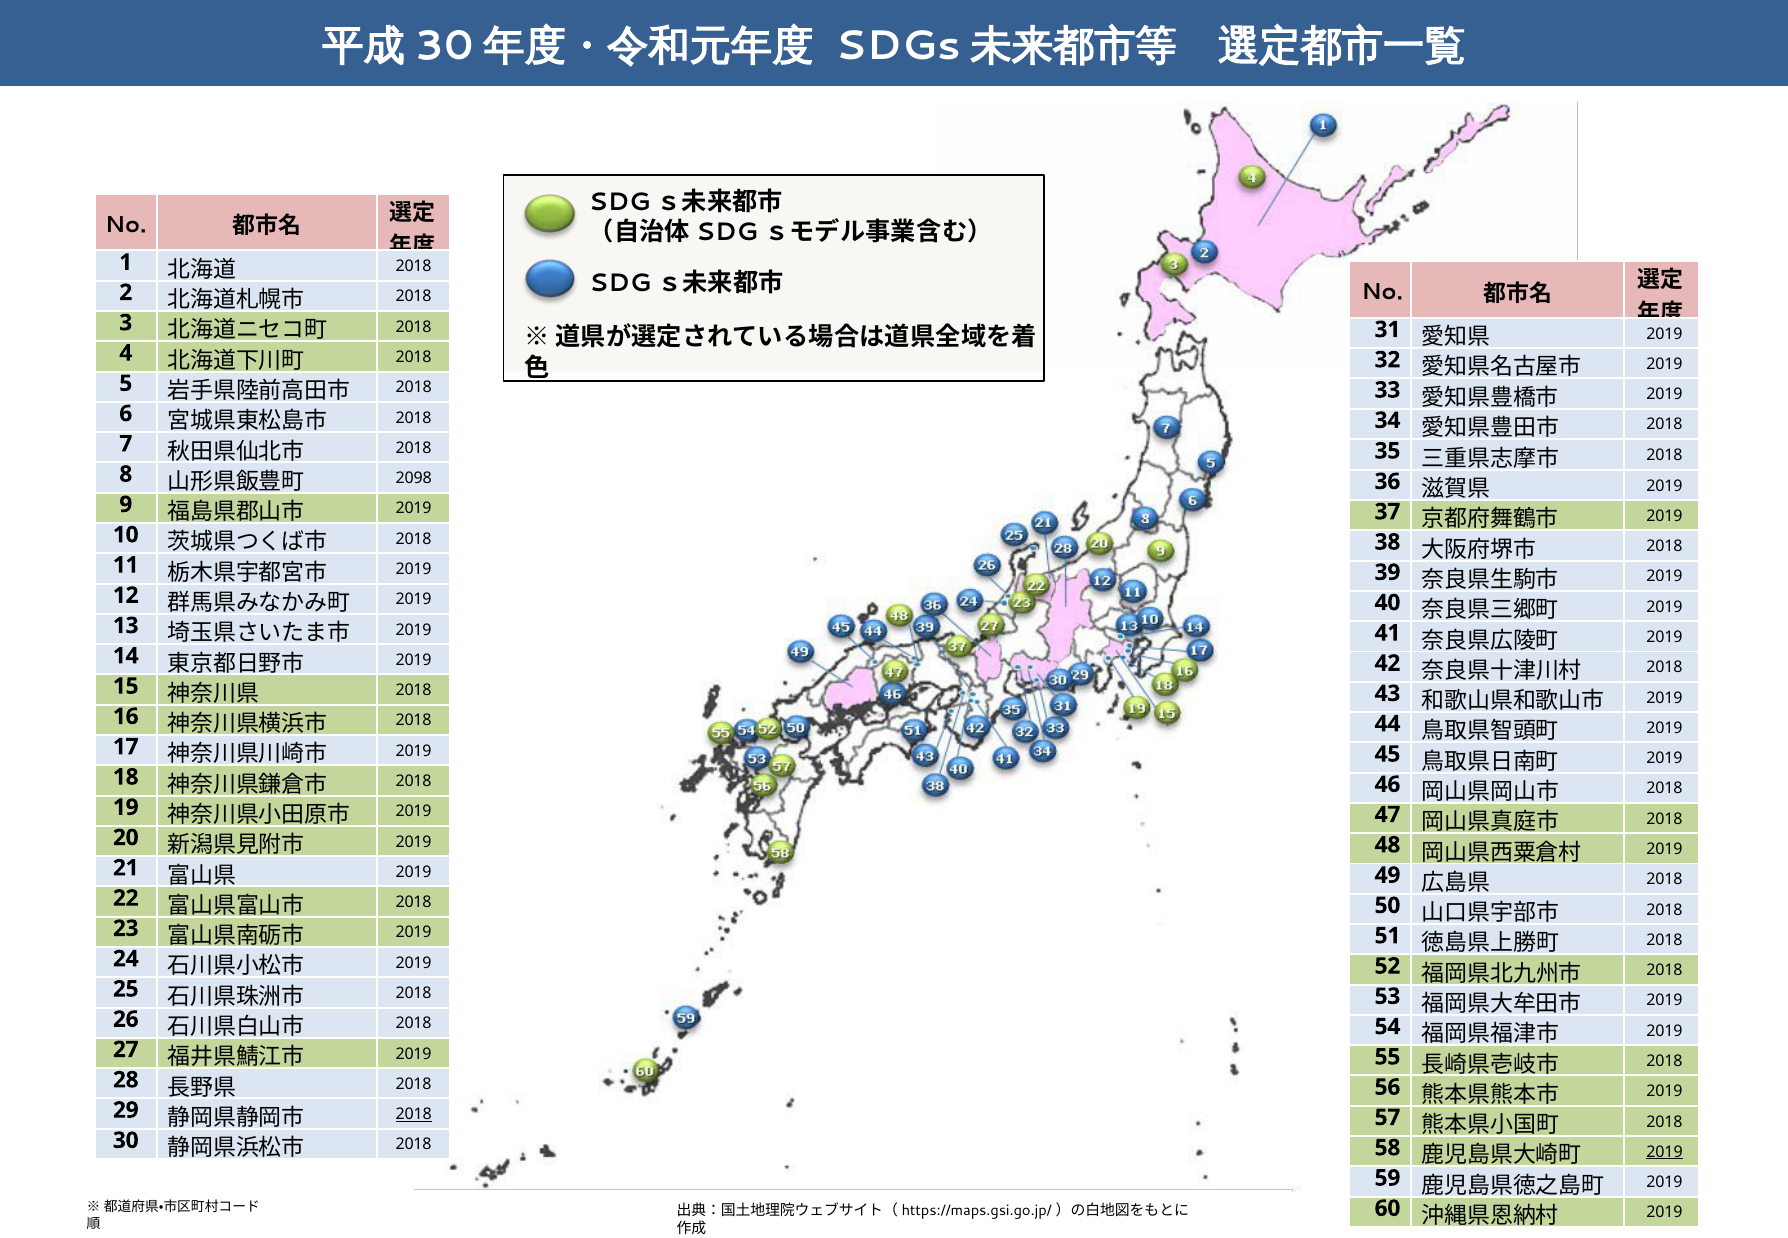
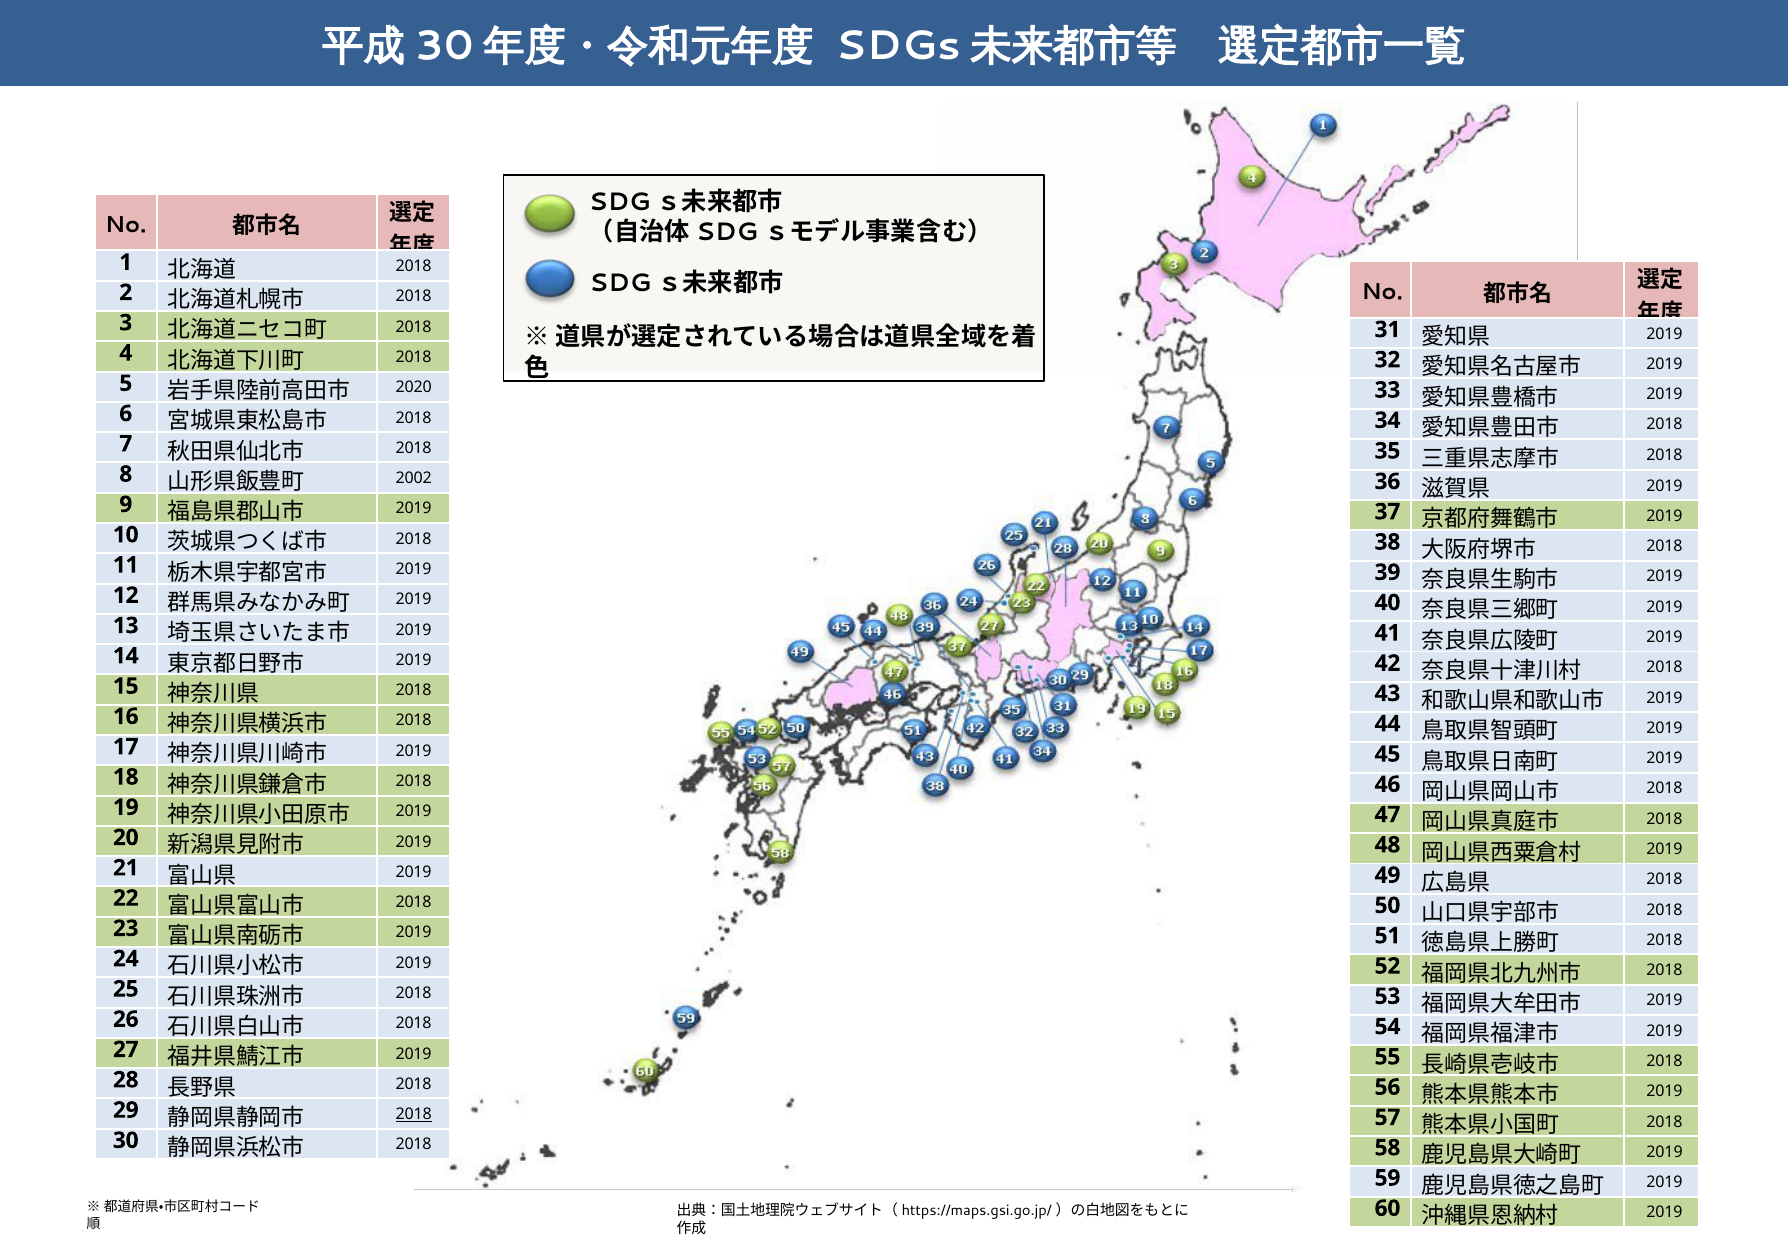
2018: 2018 -> 2020 (414, 387)
2098: 2098 -> 2002 (414, 478)
2019 underline: present -> none (1665, 1152)
